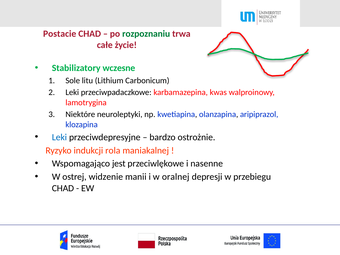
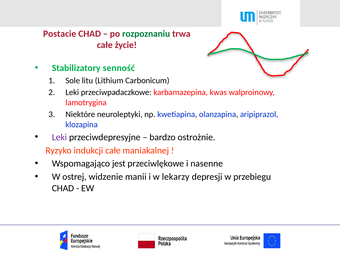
wczesne: wczesne -> senność (119, 68)
Leki colour: blue -> purple (59, 137)
indukcji rola: rola -> całe (113, 150)
oralnej: oralnej -> lekarzy (176, 177)
